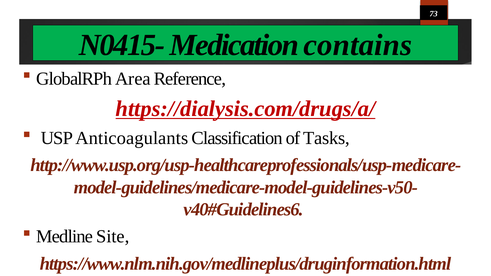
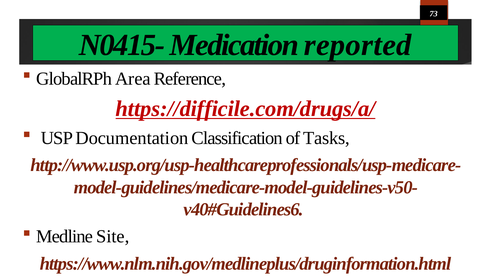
contains: contains -> reported (358, 45)
https://dialysis.com/drugs/a/: https://dialysis.com/drugs/a/ -> https://difficile.com/drugs/a/ (245, 109)
Anticoagulants: Anticoagulants -> Documentation (132, 138)
